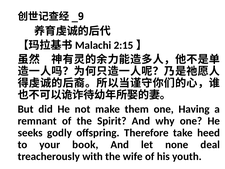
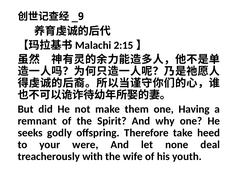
book: book -> were (85, 144)
